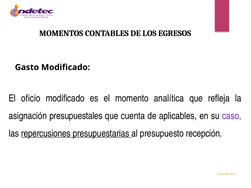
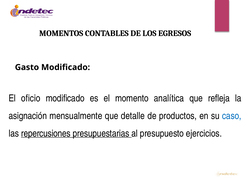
presupuestales: presupuestales -> mensualmente (76, 116)
cuenta: cuenta -> detalle (133, 116)
aplicables: aplicables -> productos (178, 116)
caso colour: purple -> blue (232, 116)
recepción: recepción -> ejercicios (204, 134)
